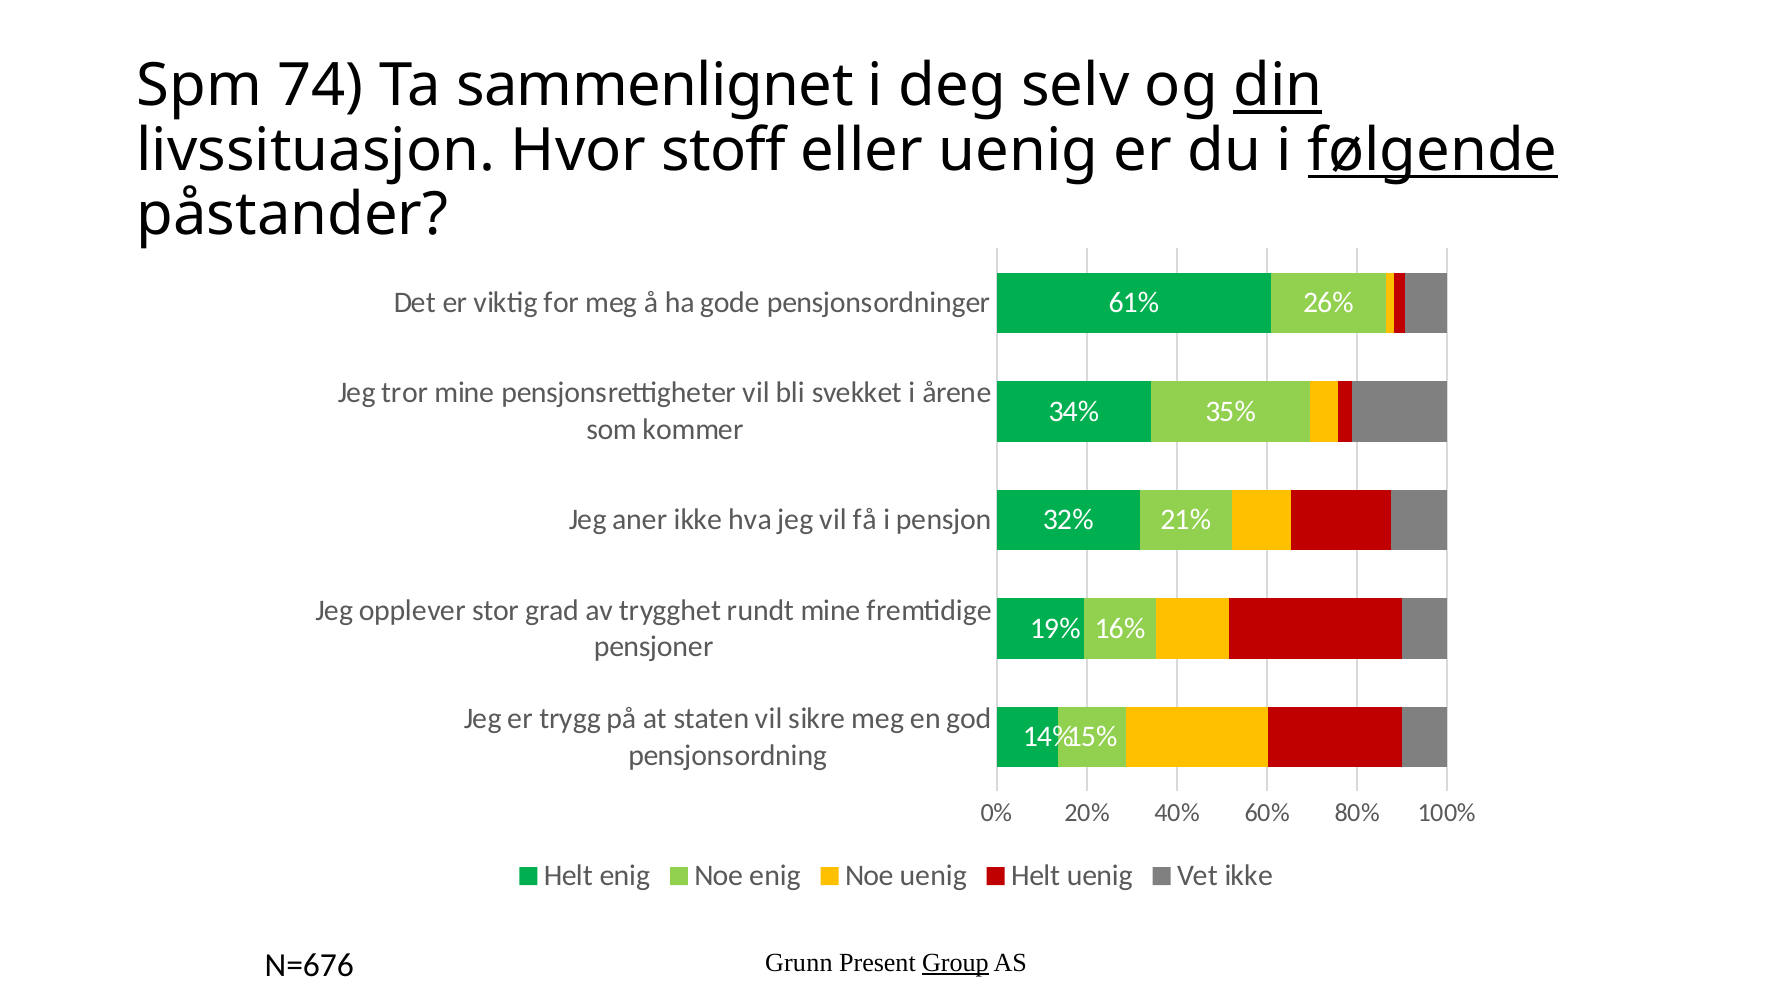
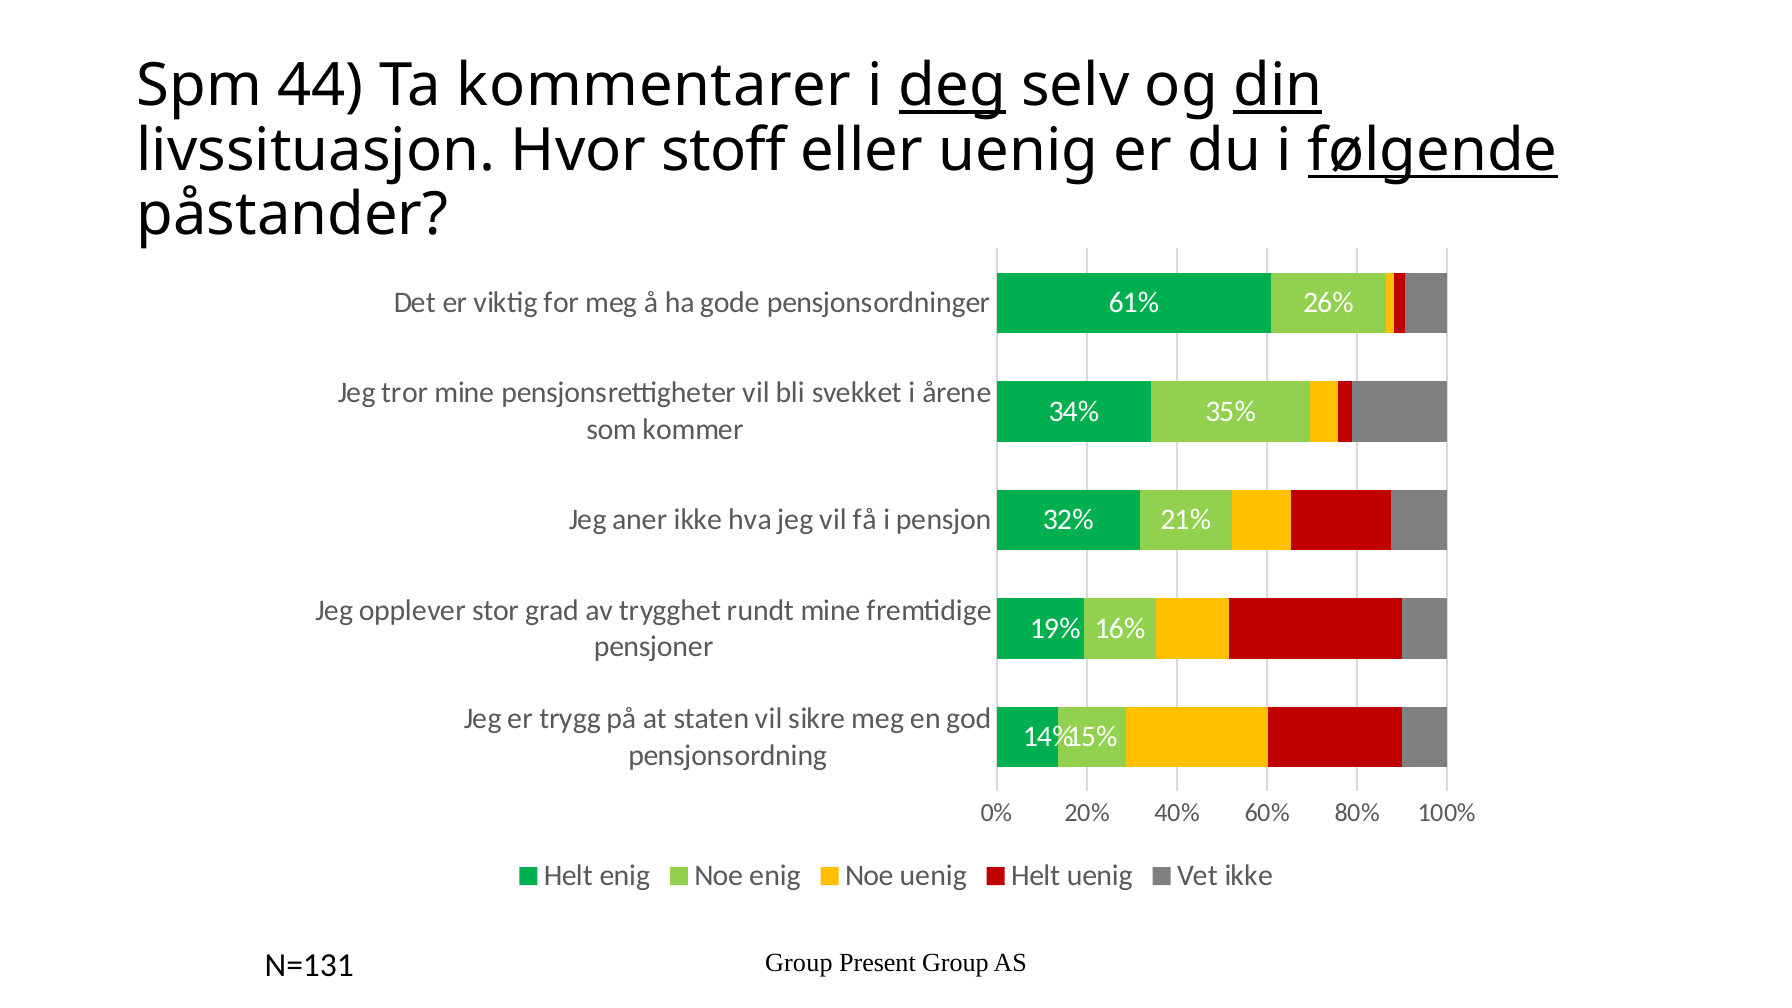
74: 74 -> 44 (321, 86)
sammenlignet: sammenlignet -> kommentarer (654, 86)
deg underline: none -> present (952, 86)
Grunn: Grunn -> Group (799, 963)
Group underline: present -> none (955, 963)
N=676: N=676 -> N=131 (309, 966)
